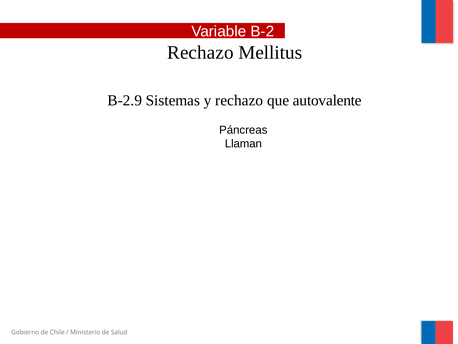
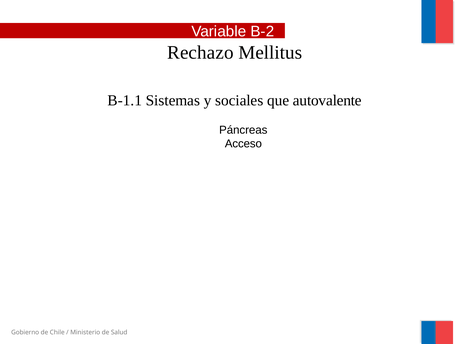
B-2.9: B-2.9 -> B-1.1 (125, 100)
y rechazo: rechazo -> sociales (239, 100)
Llaman: Llaman -> Acceso (243, 143)
